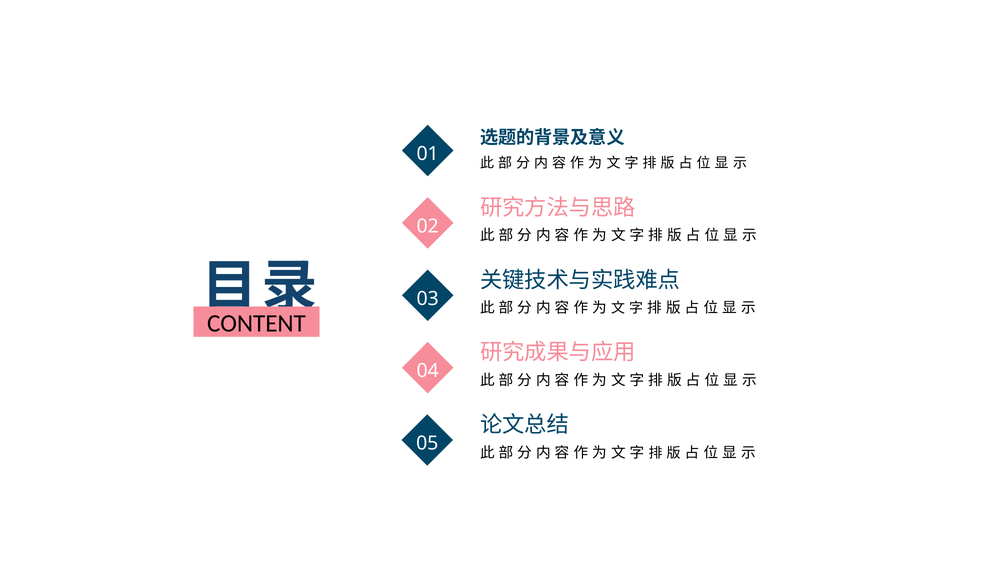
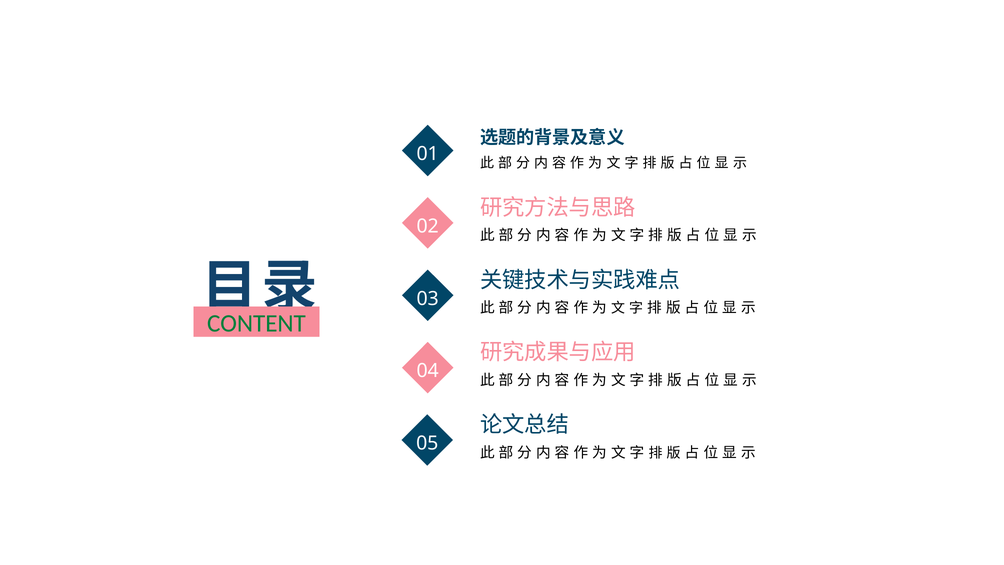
CONTENT colour: black -> green (256, 323)
